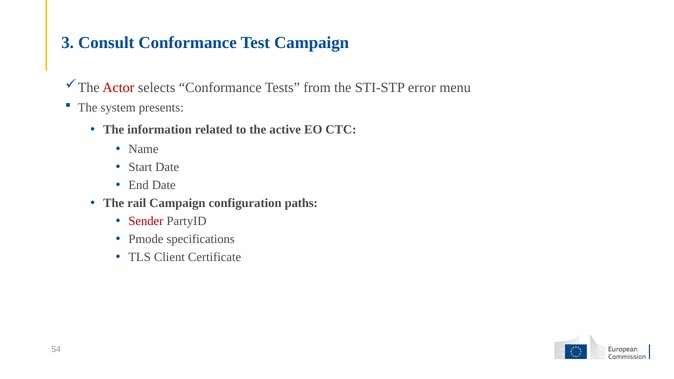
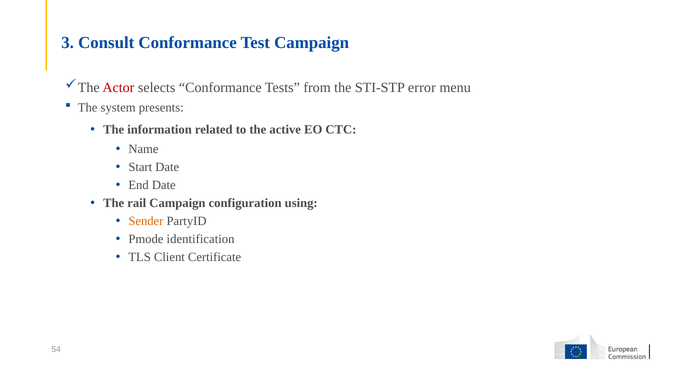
paths: paths -> using (301, 203)
Sender colour: red -> orange (146, 221)
specifications: specifications -> identification (201, 239)
